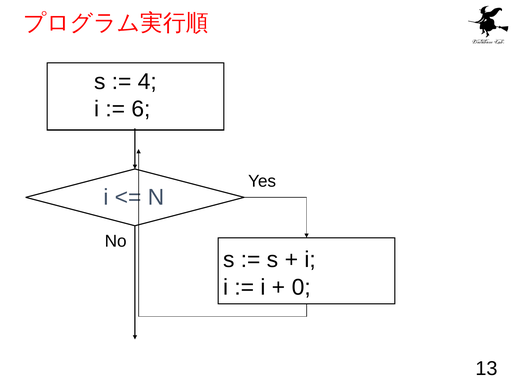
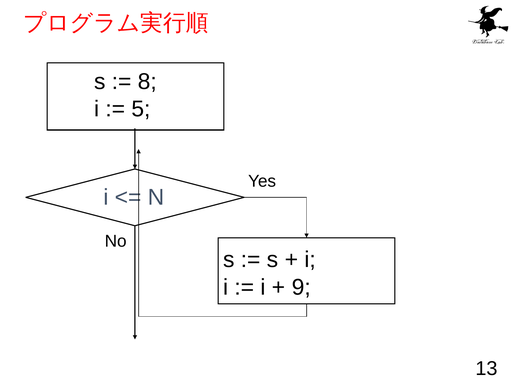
4: 4 -> 8 (147, 82)
6: 6 -> 5 (141, 109)
0: 0 -> 9 (301, 288)
